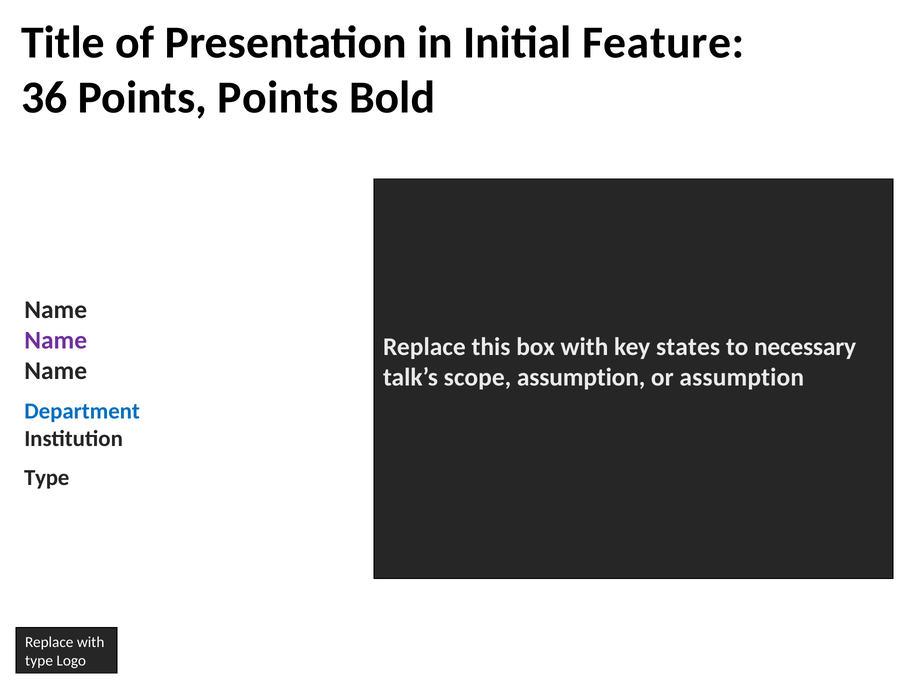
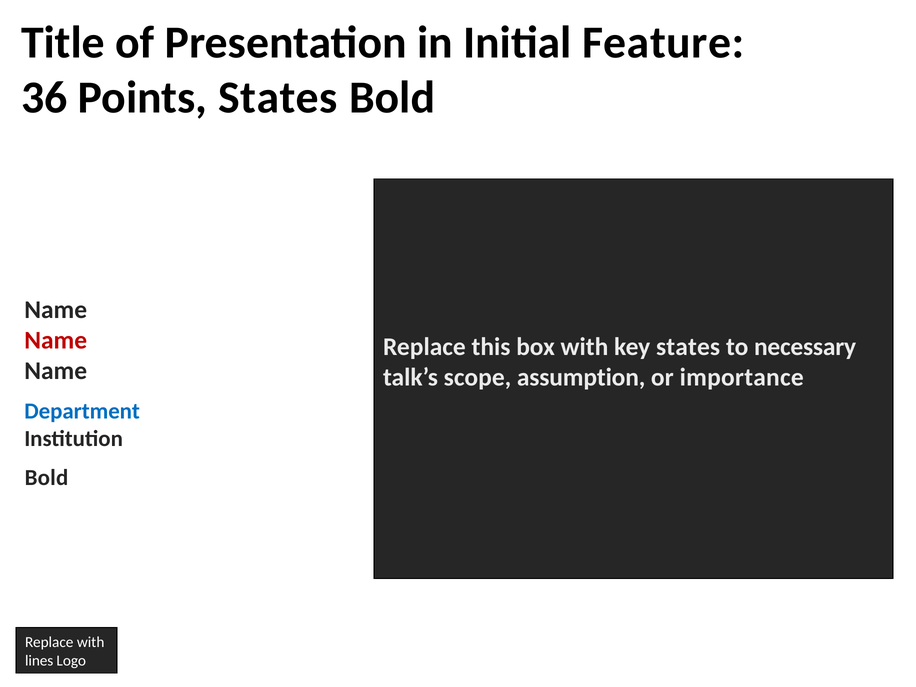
Points Points: Points -> States (278, 98)
Name colour: purple -> red (56, 340)
or assumption: assumption -> importance (742, 377)
Type: Type -> Bold (46, 477)
type: type -> lines (39, 661)
